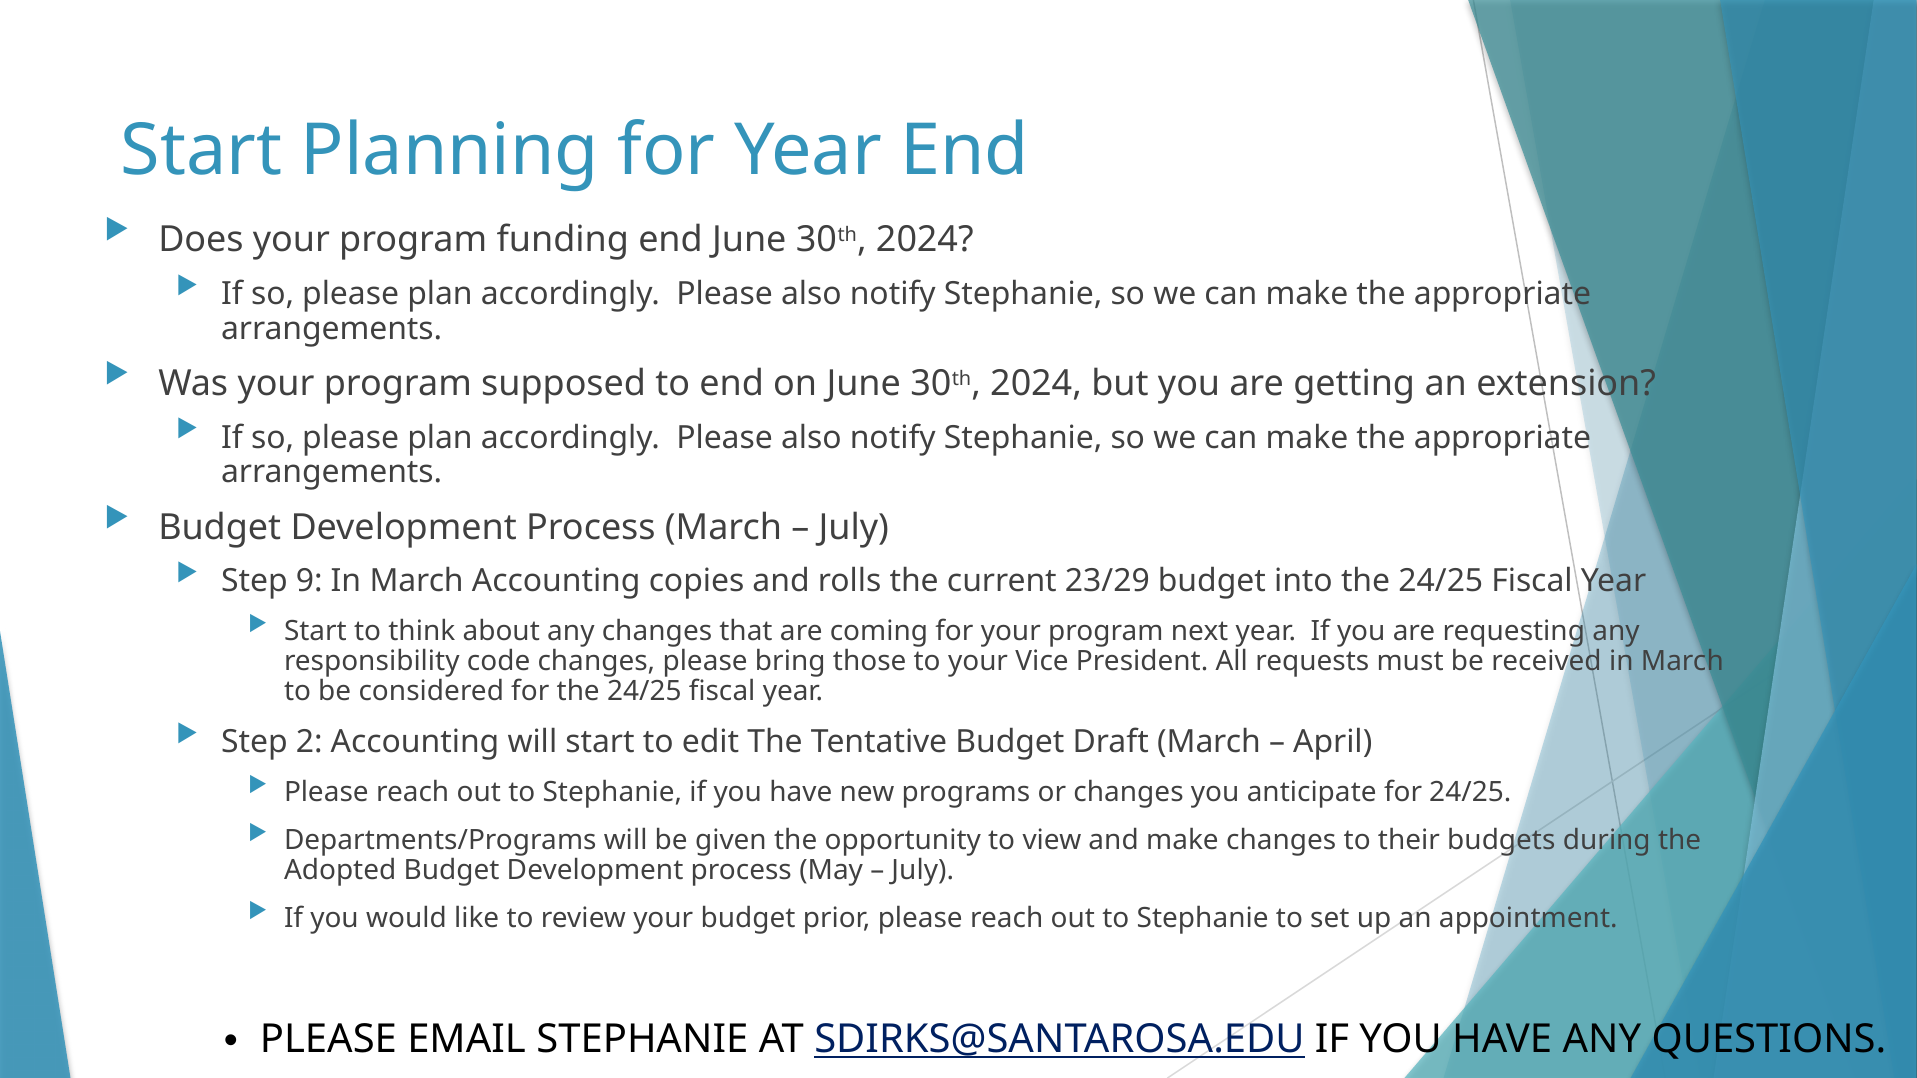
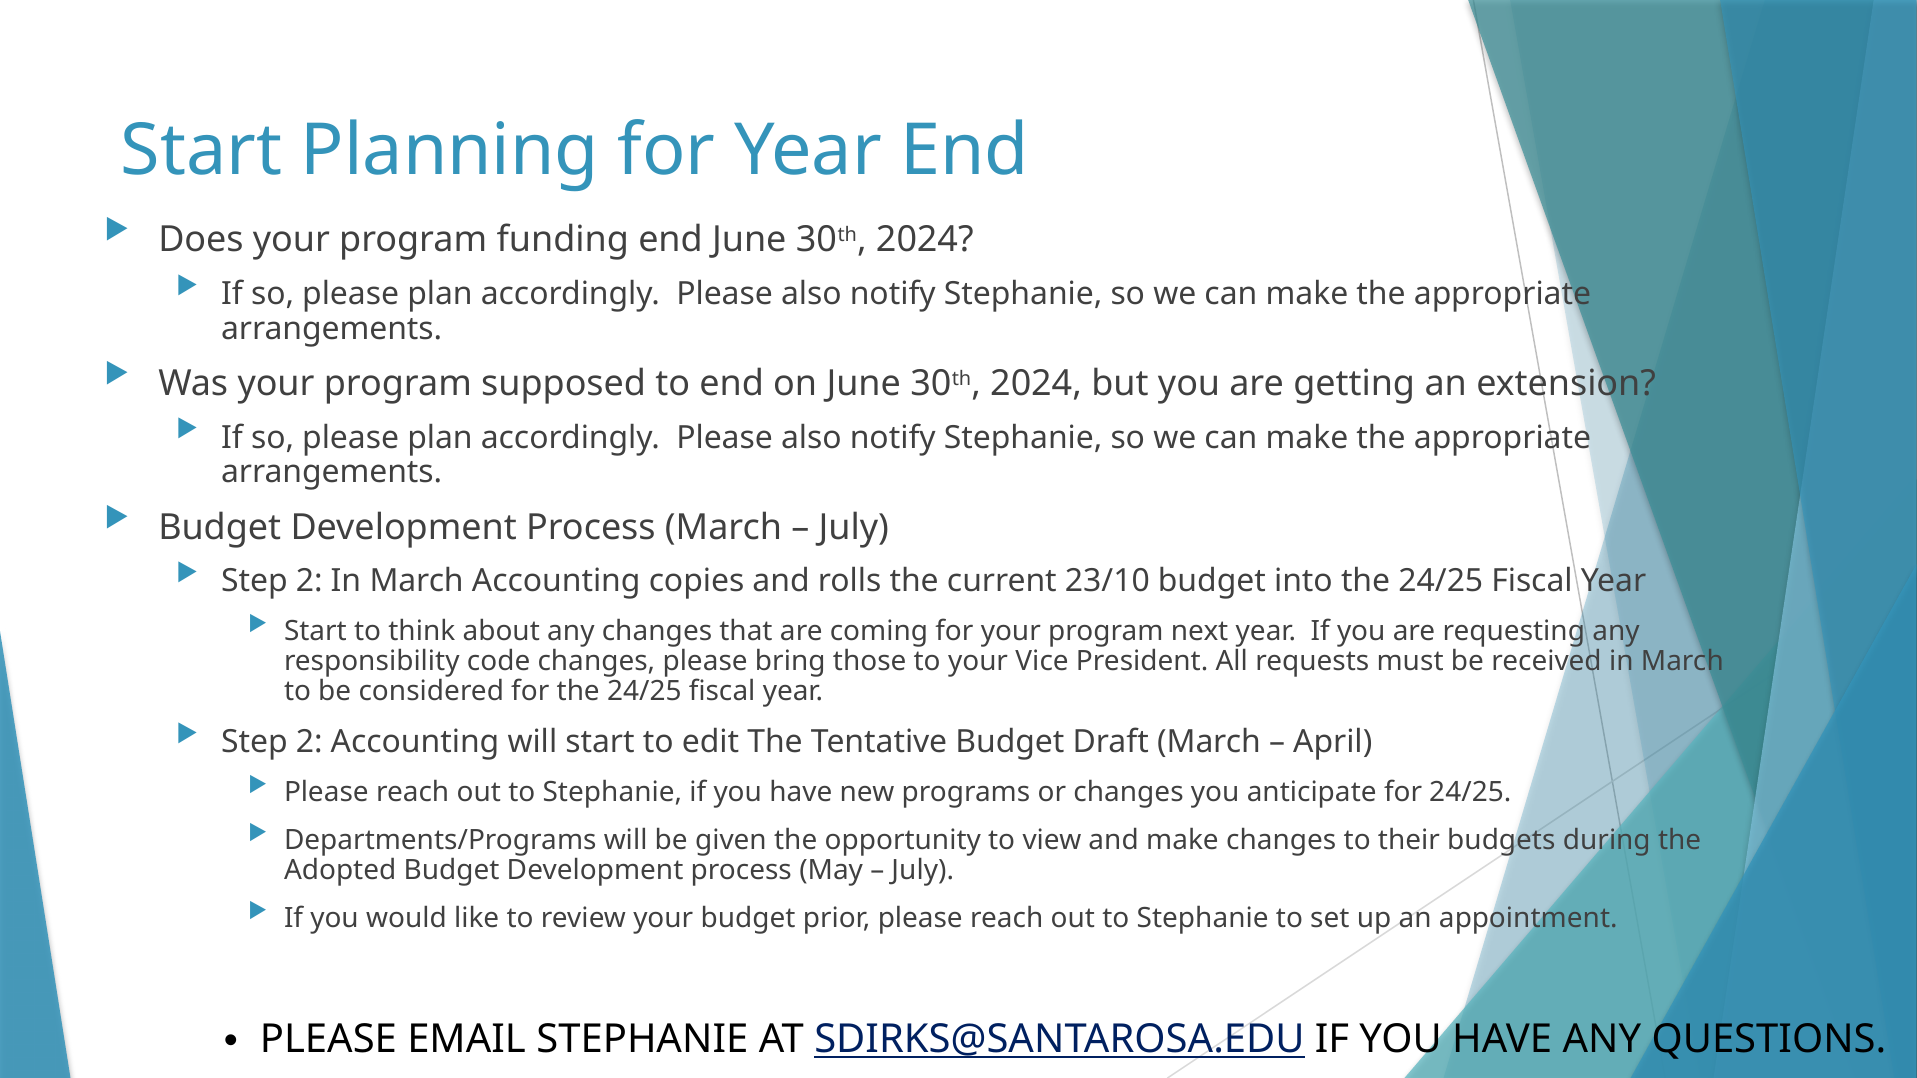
9: 9 -> 2 (309, 582)
23/29: 23/29 -> 23/10 (1107, 582)
